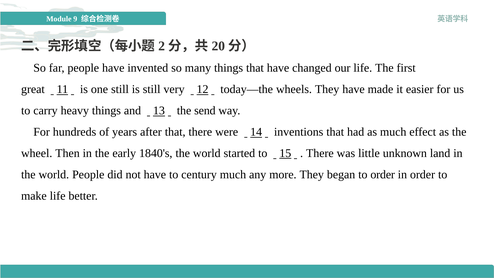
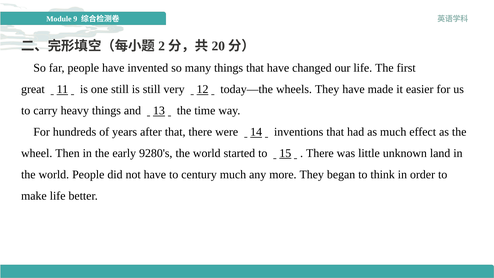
send: send -> time (205, 111)
1840's: 1840's -> 9280's (156, 153)
to order: order -> think (383, 174)
